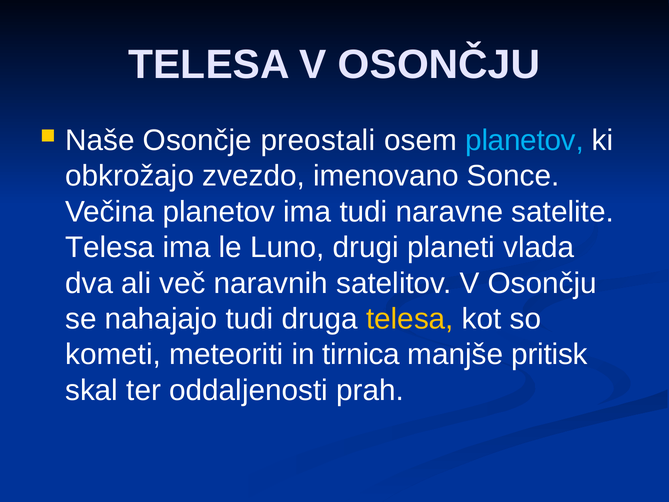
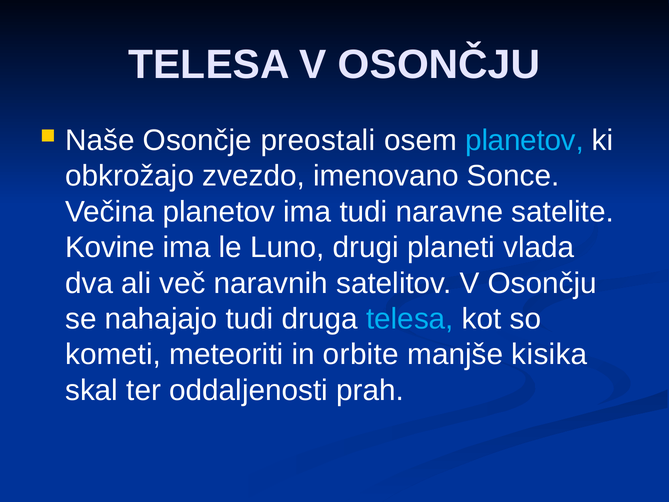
Telesa: Telesa -> Kovine (110, 247)
telesa colour: yellow -> light blue (410, 319)
tirnica: tirnica -> orbite (361, 354)
pritisk: pritisk -> kisika (549, 354)
